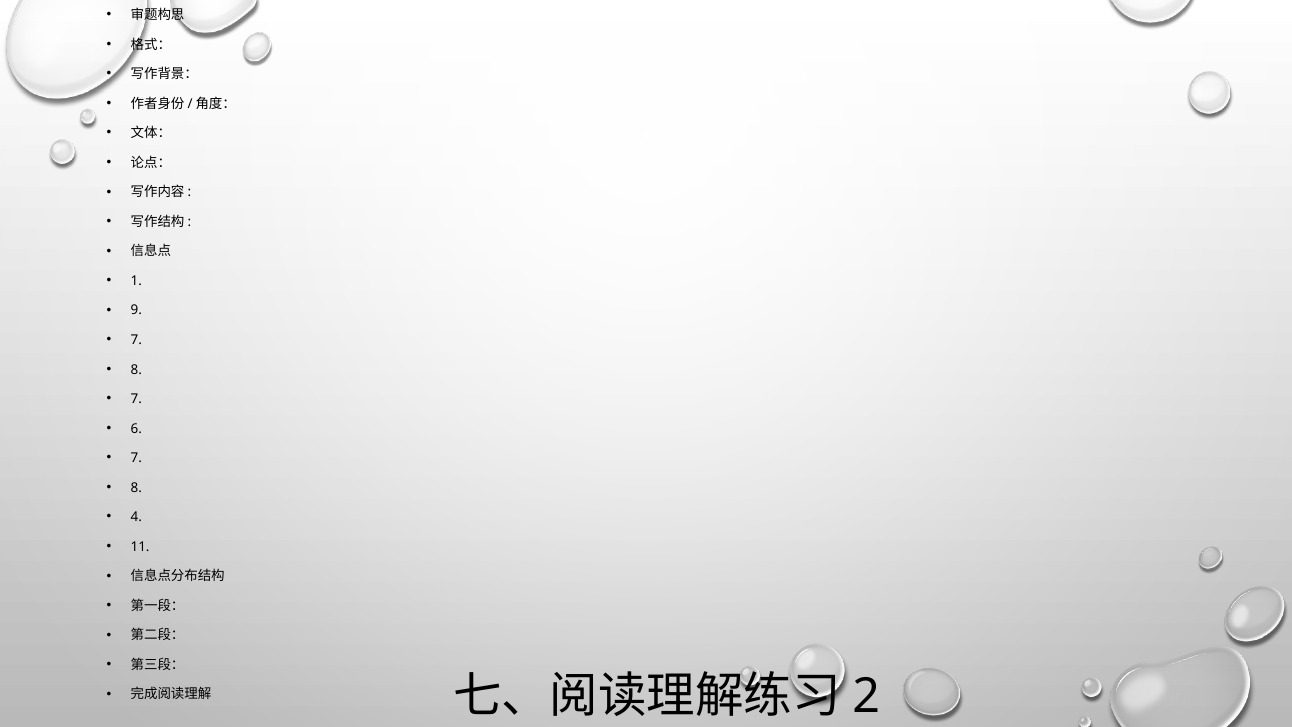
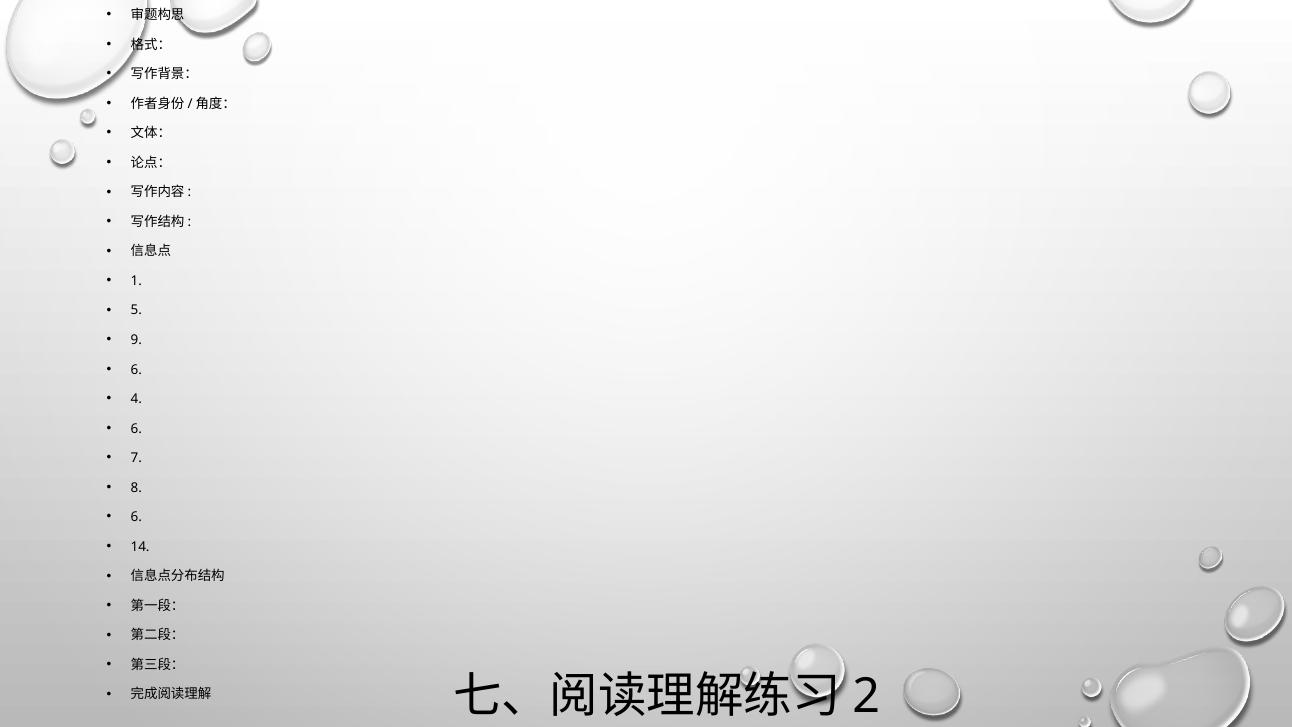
9: 9 -> 5 (136, 310)
7: 7 -> 9 (136, 340)
8: 8 -> 6 (136, 369)
7: 7 -> 4 (136, 399)
4: 4 -> 6 (136, 517)
11: 11 -> 14 (140, 547)
